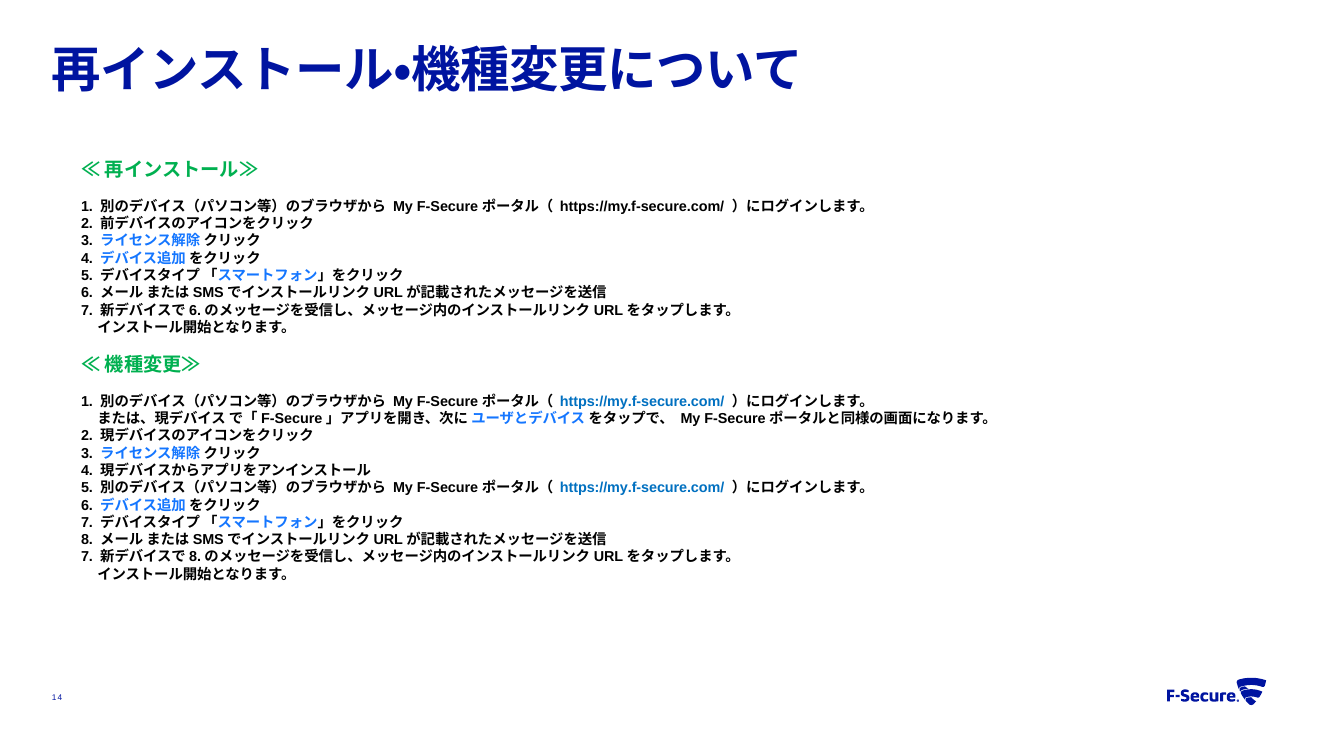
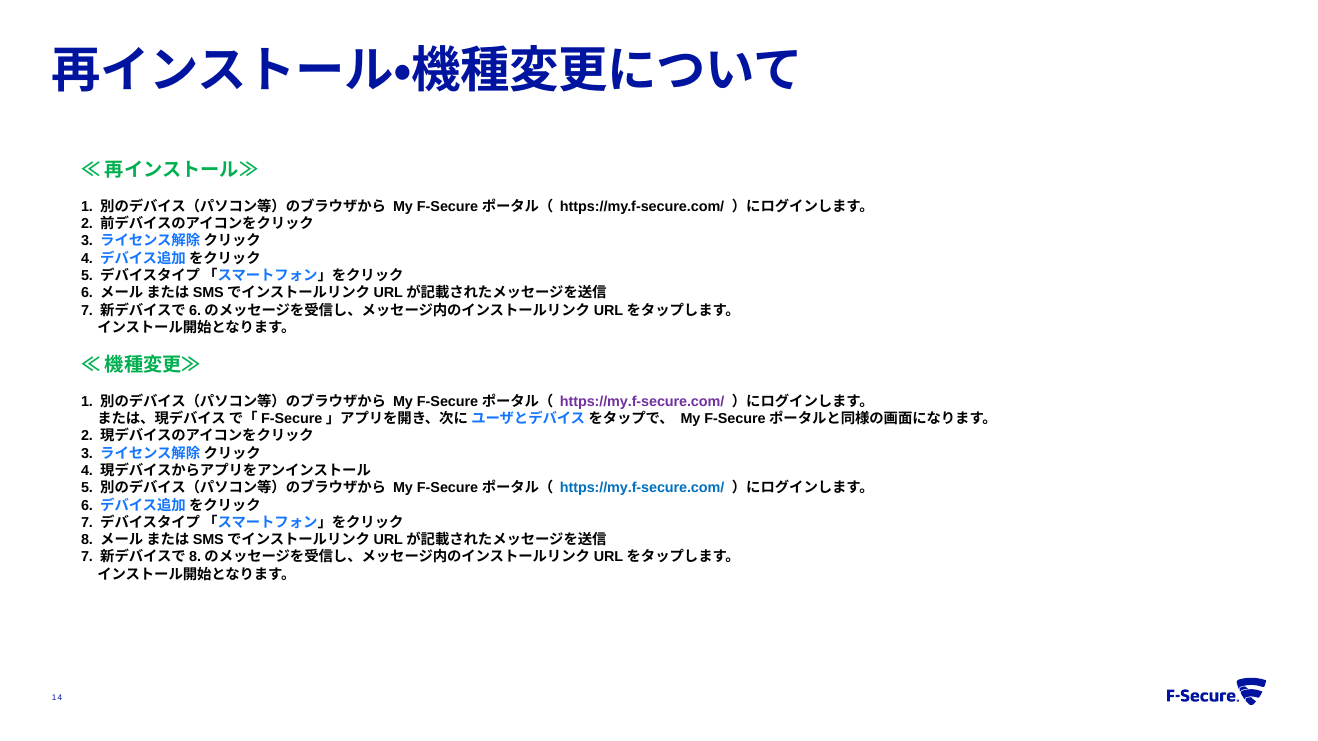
https://my.f-secure.com/ colour: blue -> purple (642, 402)
